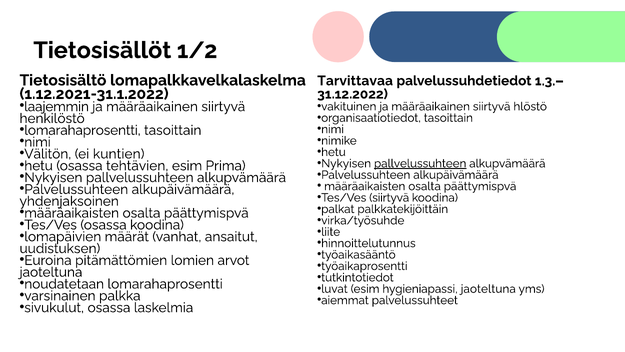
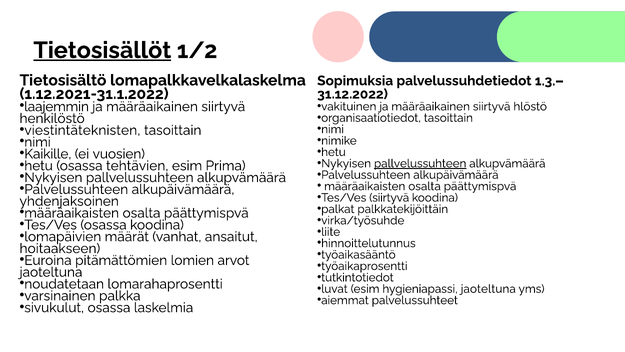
Tietosisällöt underline: none -> present (102, 50)
Tarvittavaa: Tarvittavaa -> Sopimuksia (355, 81)
lomarahaprosentti: lomarahaprosentti -> viestintäteknisten (82, 130)
Välitön: Välitön -> Kaikille (48, 154)
kuntien: kuntien -> vuosien (119, 154)
uudistuksen: uudistuksen -> hoitaakseen (60, 248)
